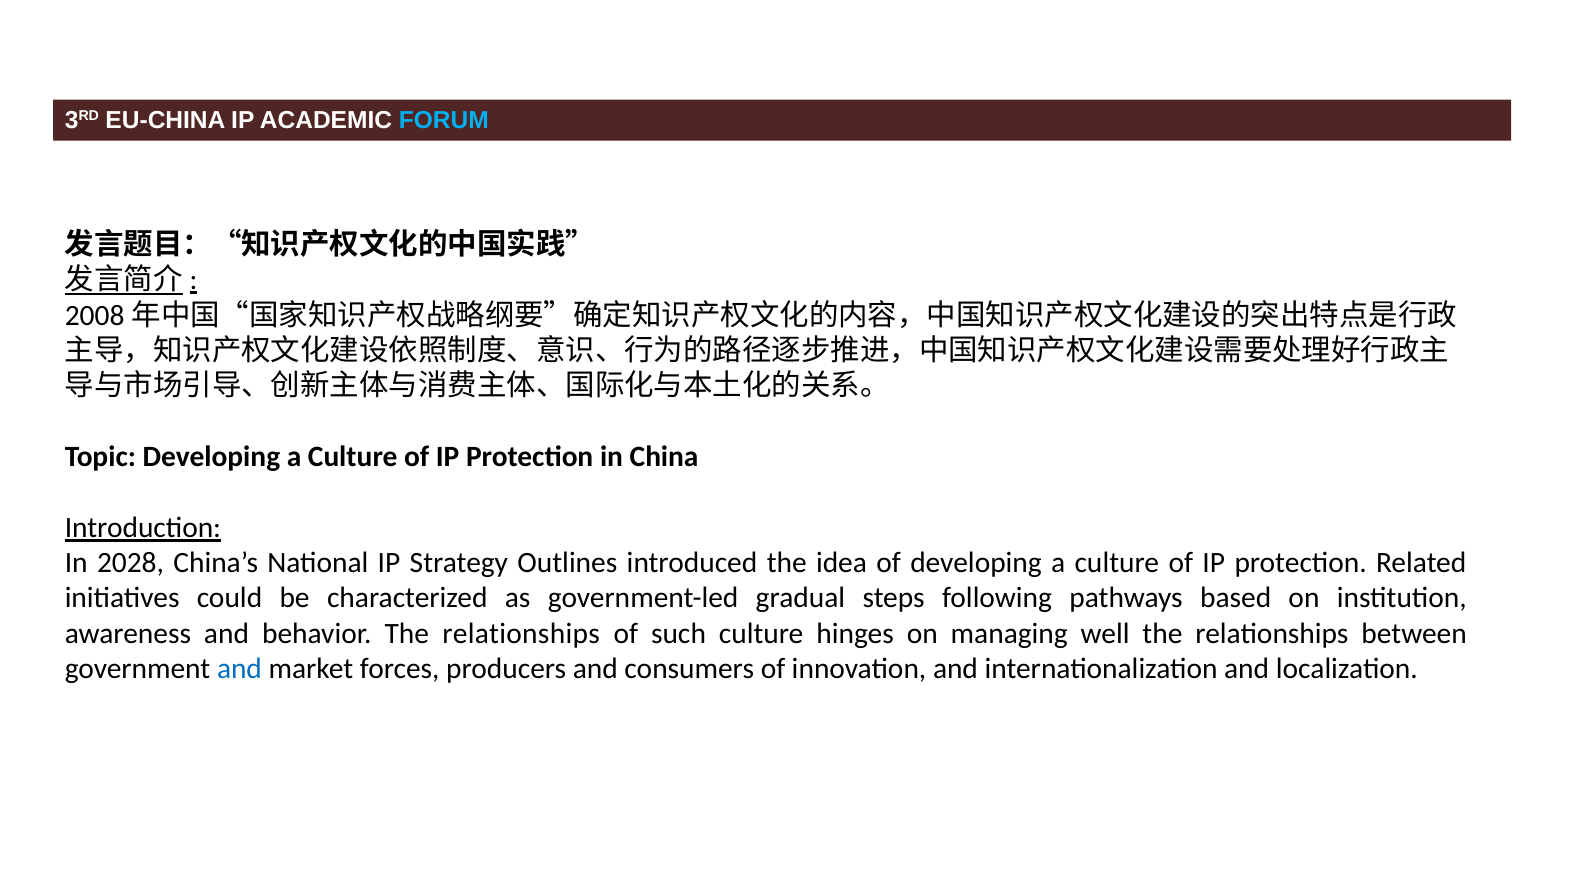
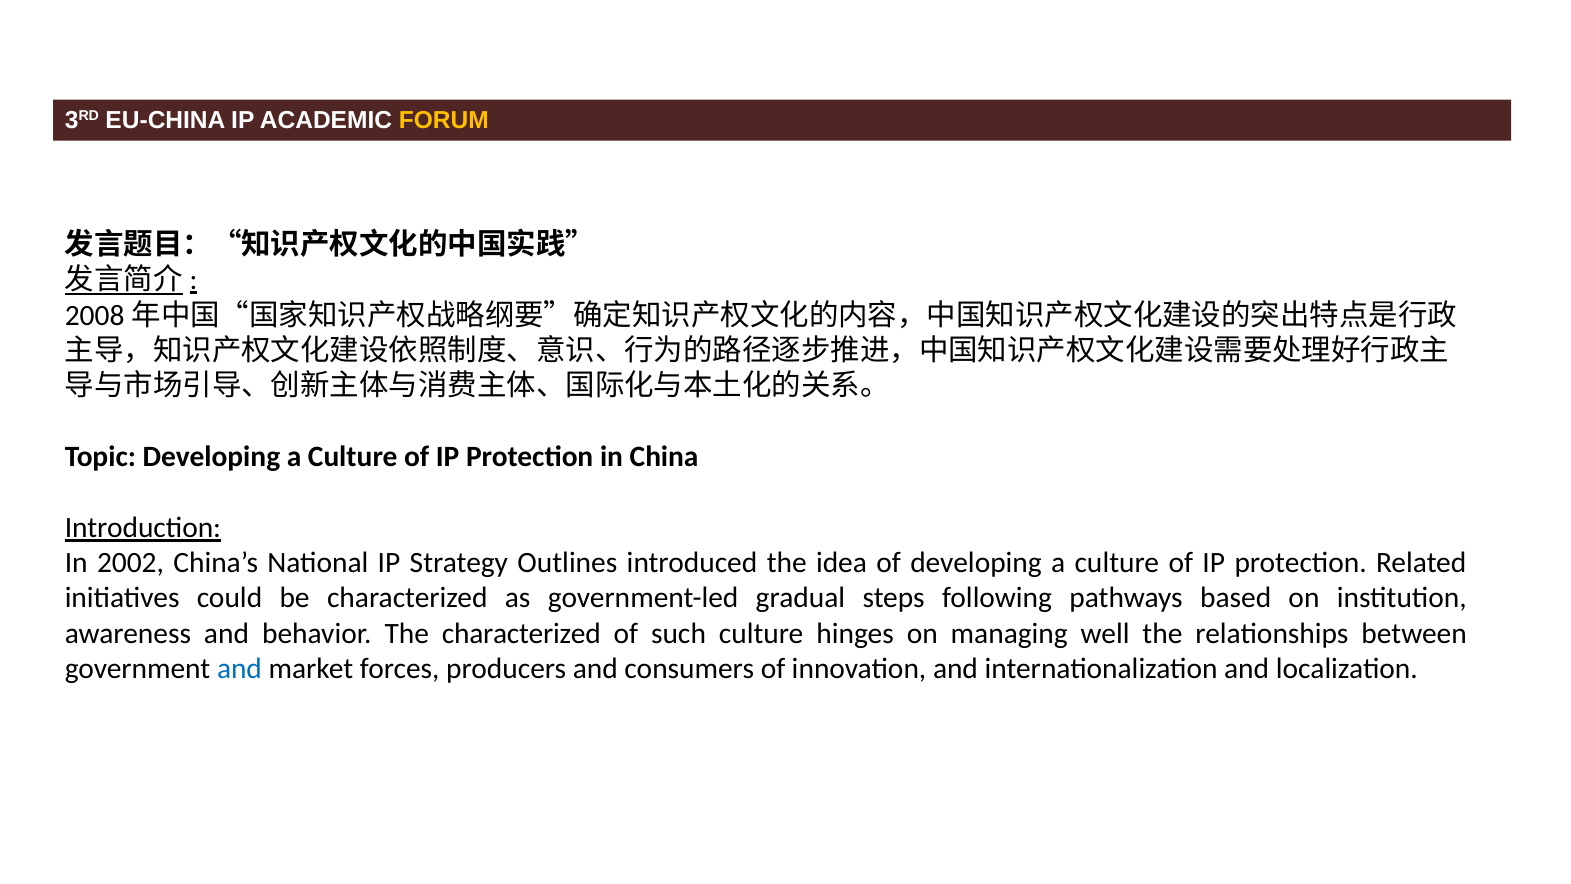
FORUM colour: light blue -> yellow (444, 120)
2028: 2028 -> 2002 (131, 563)
behavior The relationships: relationships -> characterized (521, 633)
